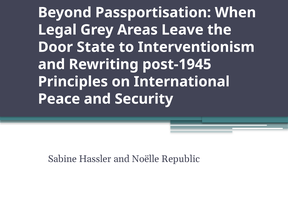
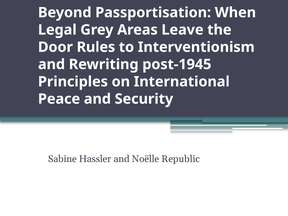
State: State -> Rules (96, 47)
